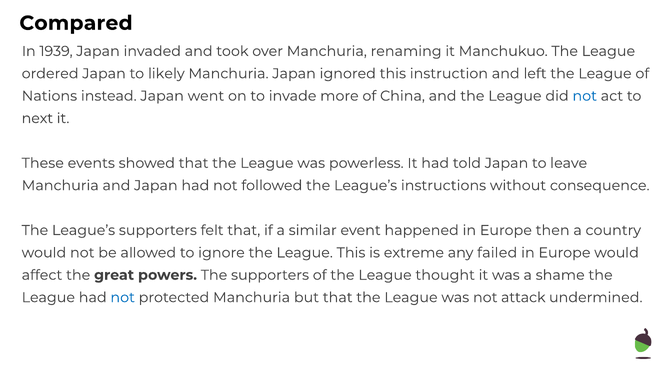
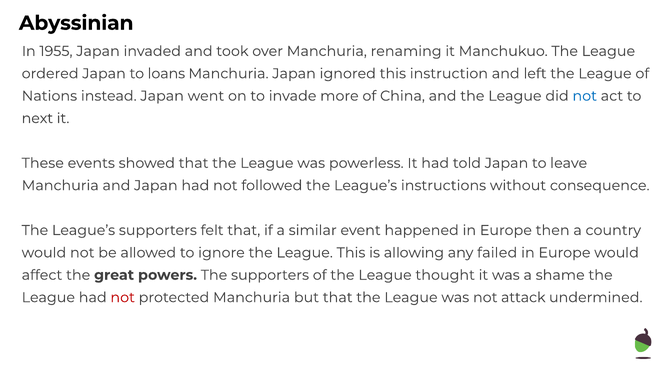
Compared: Compared -> Abyssinian (76, 23)
1939: 1939 -> 1955 (56, 51)
likely: likely -> loans (166, 74)
extreme: extreme -> allowing (414, 253)
not colour: blue -> red (123, 298)
